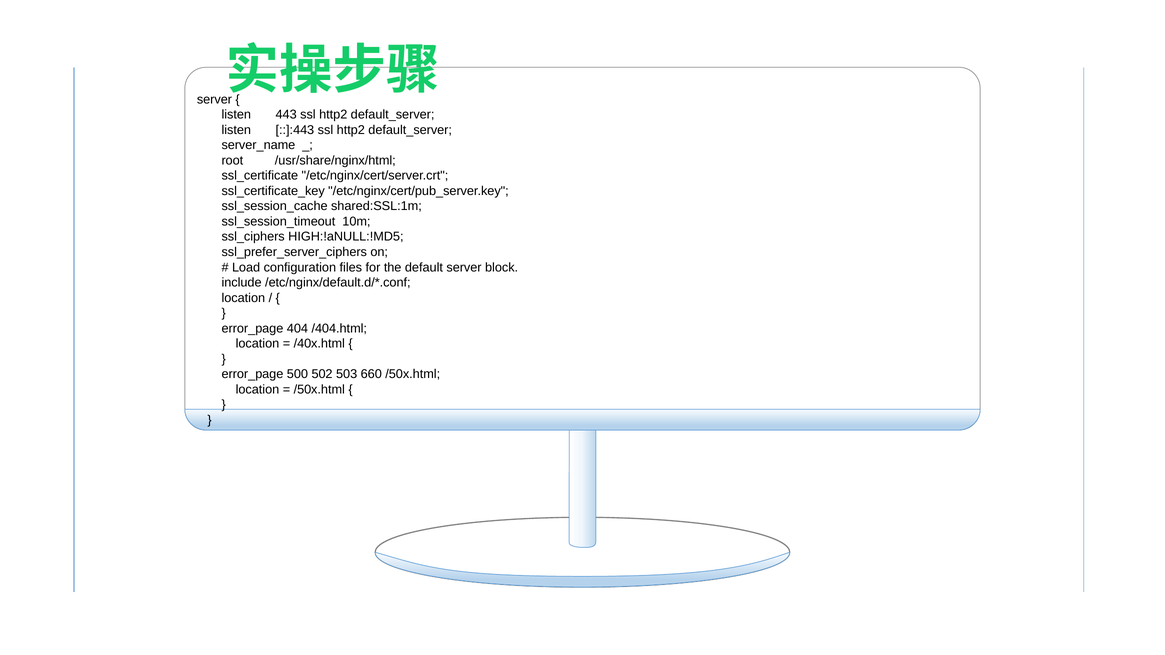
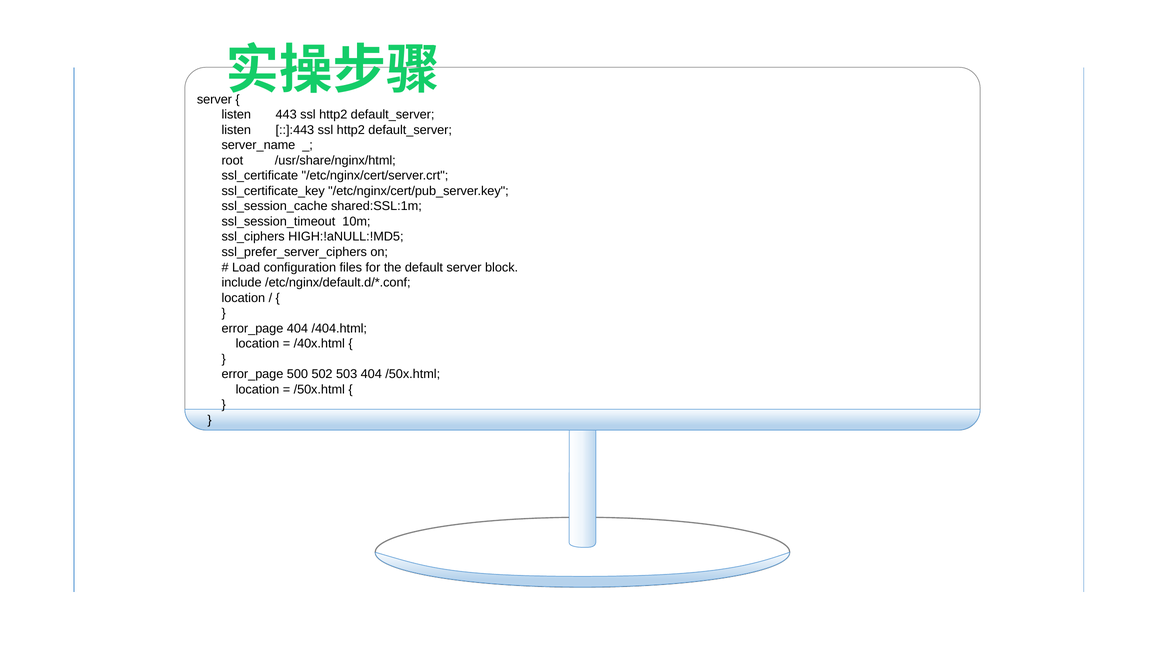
503 660: 660 -> 404 (371, 374)
